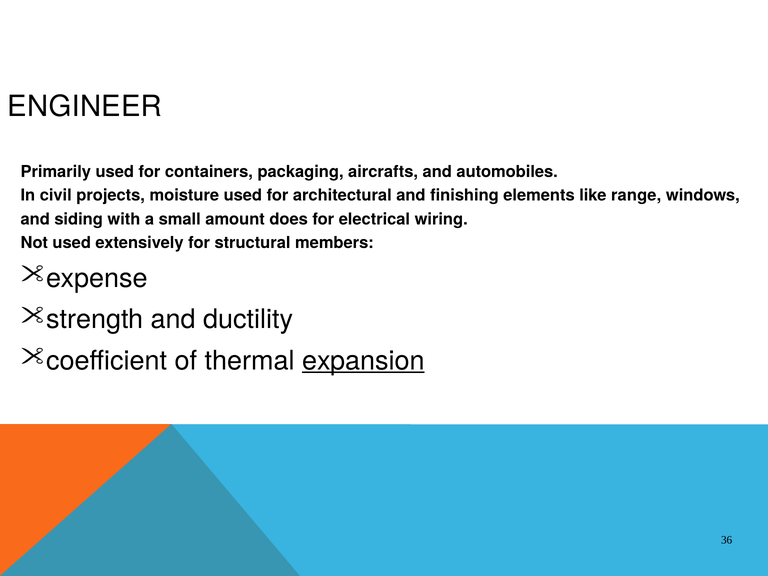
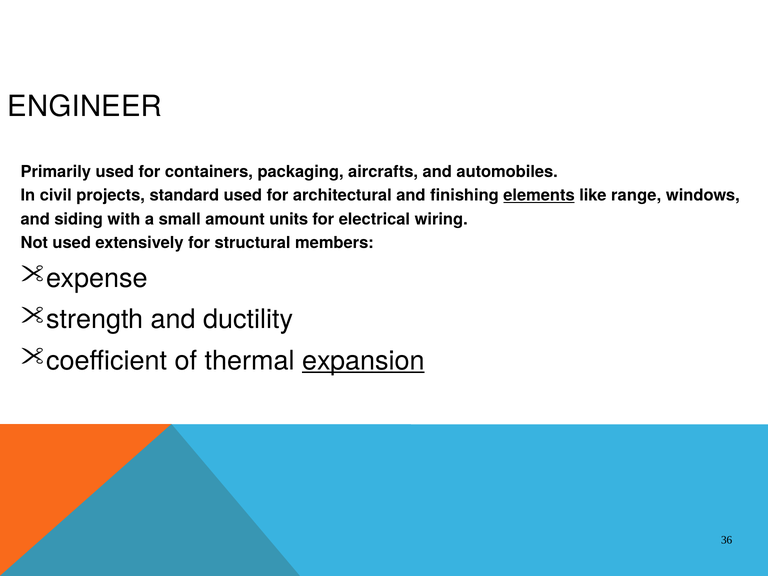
moisture: moisture -> standard (184, 195)
elements underline: none -> present (539, 195)
does: does -> units (289, 219)
